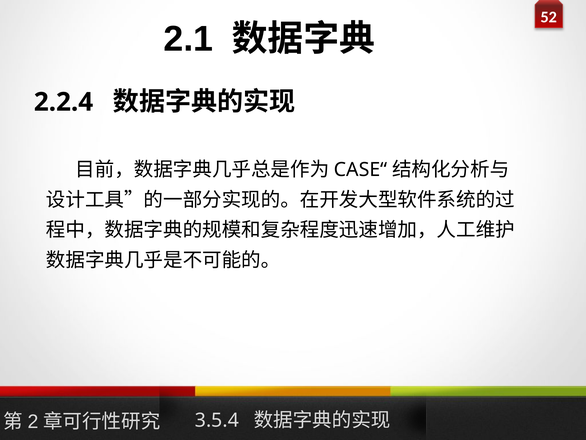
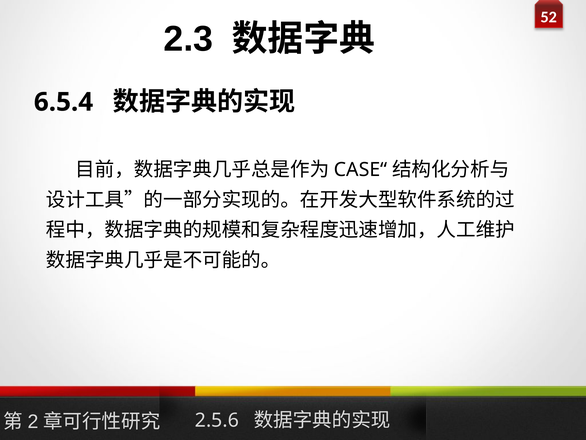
2.1: 2.1 -> 2.3 (188, 39)
2.2.4: 2.2.4 -> 6.5.4 (64, 102)
3.5.4: 3.5.4 -> 2.5.6 (217, 420)
